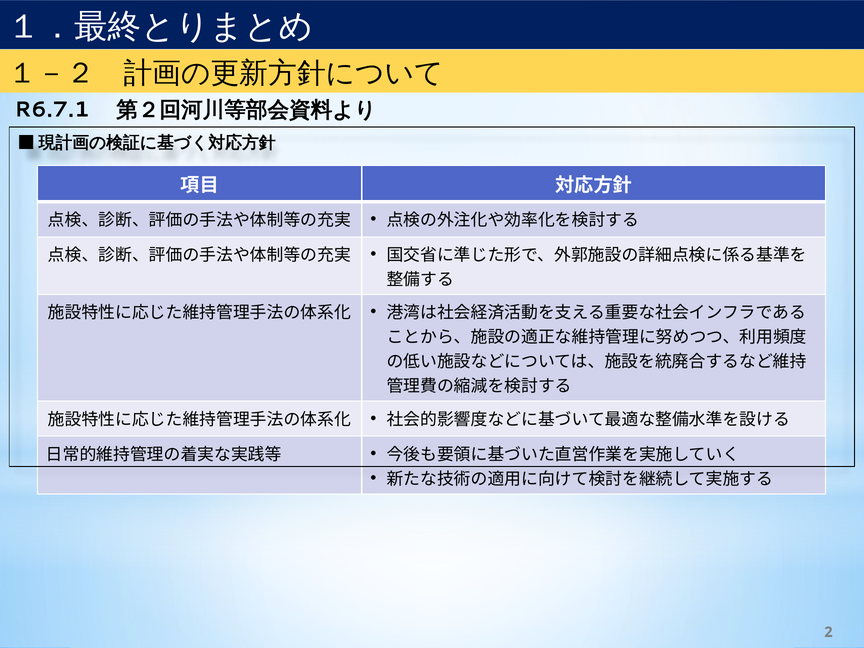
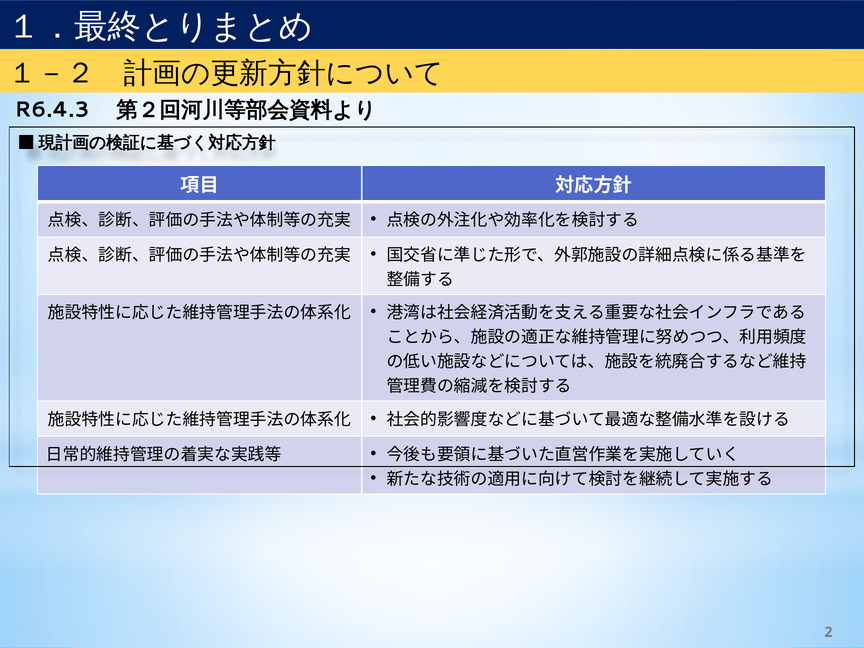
R6.7.1: R6.7.1 -> R6.4.3 (52, 110)
